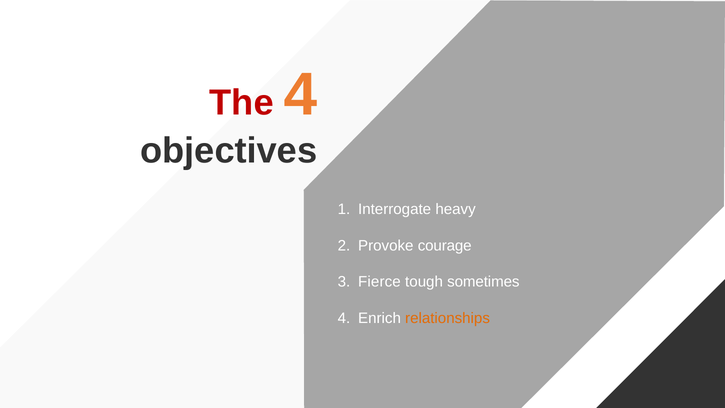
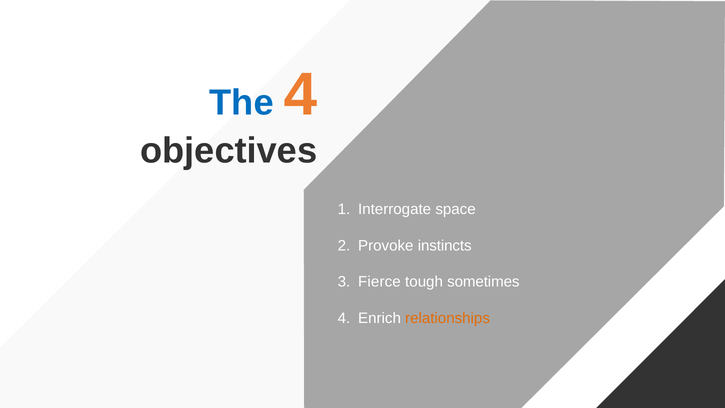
The colour: red -> blue (242, 103)
heavy: heavy -> space (456, 209)
courage: courage -> instincts (445, 245)
